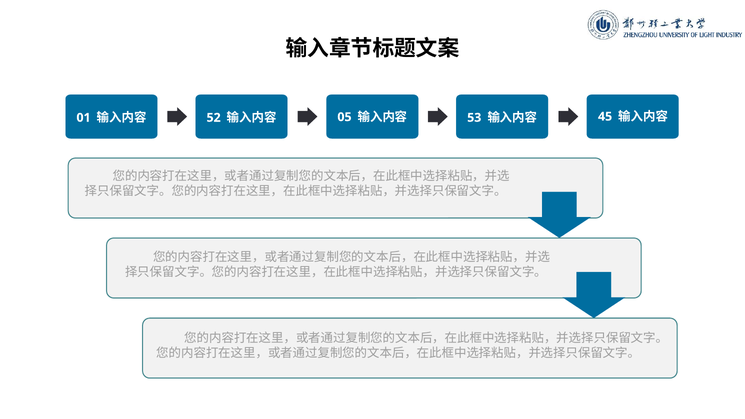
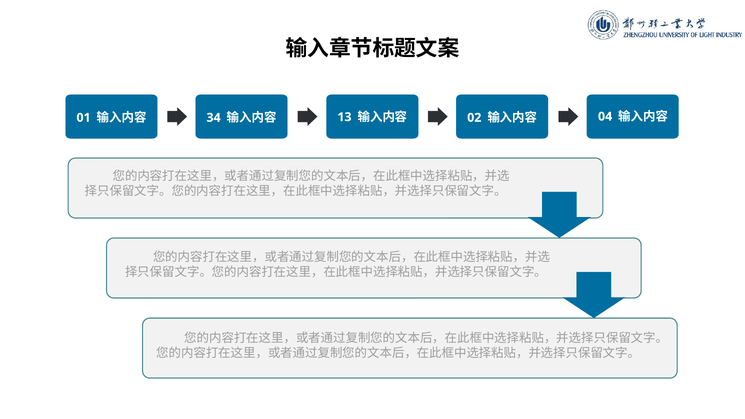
52: 52 -> 34 (214, 118)
05: 05 -> 13 (344, 117)
53: 53 -> 02 (474, 118)
45: 45 -> 04 (605, 117)
